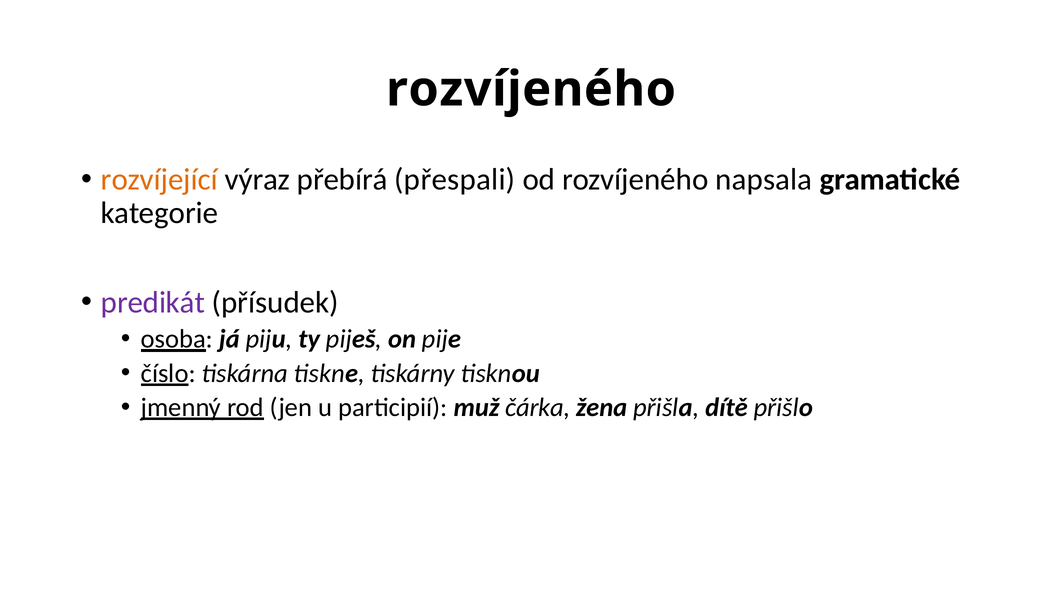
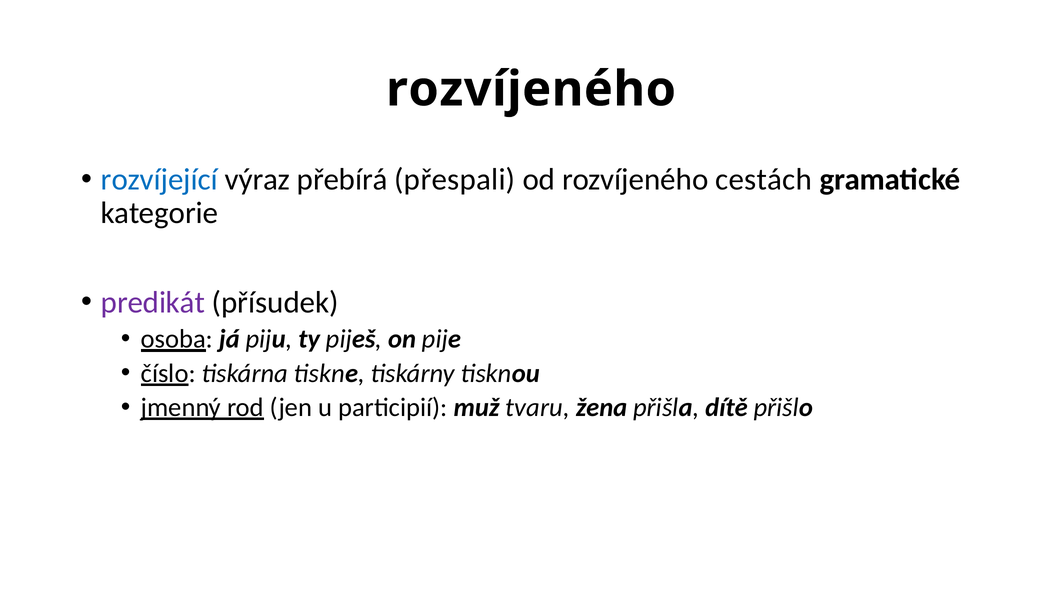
rozvíjející colour: orange -> blue (159, 180)
napsala: napsala -> cestách (764, 180)
čárka: čárka -> tvaru (538, 407)
